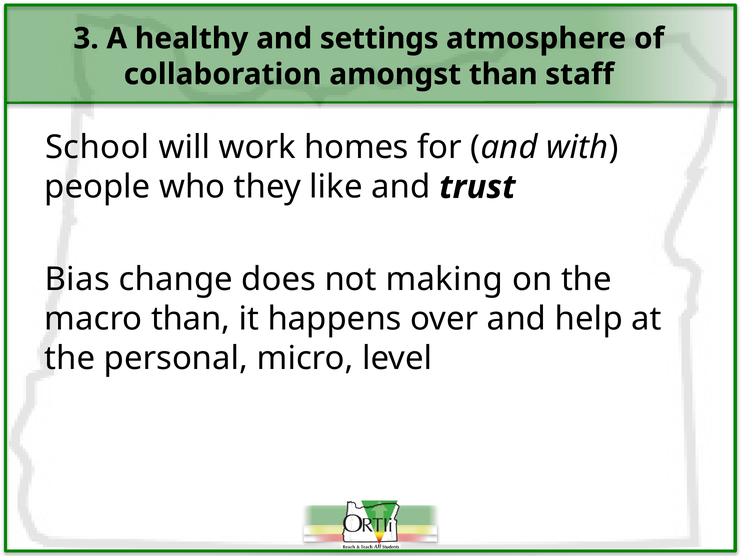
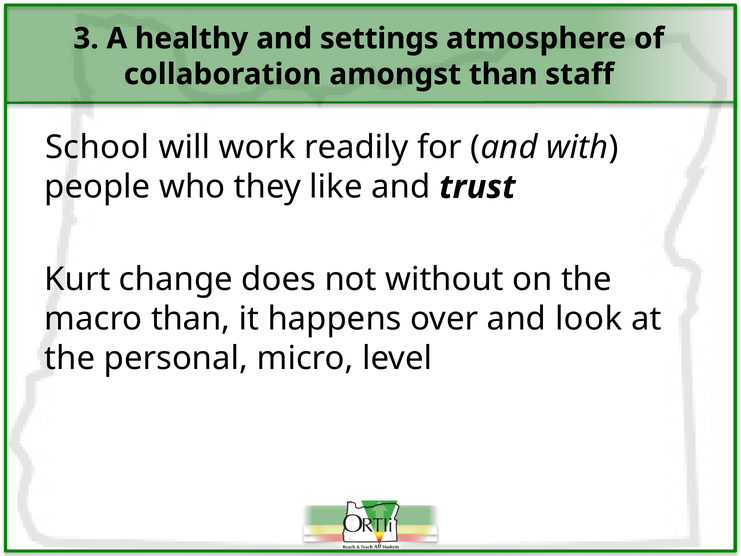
homes: homes -> readily (356, 148)
Bias: Bias -> Kurt (77, 279)
making: making -> without (445, 279)
help: help -> look (589, 319)
